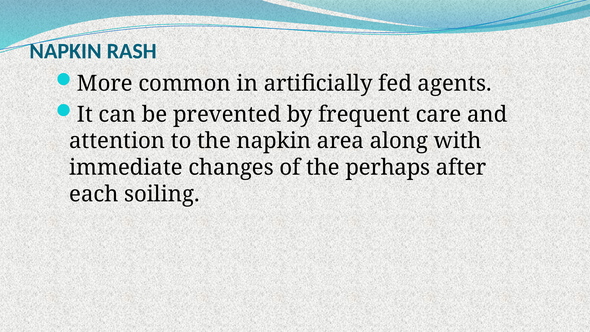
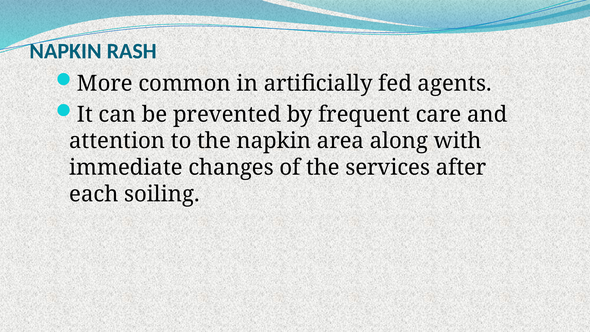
perhaps: perhaps -> services (388, 167)
